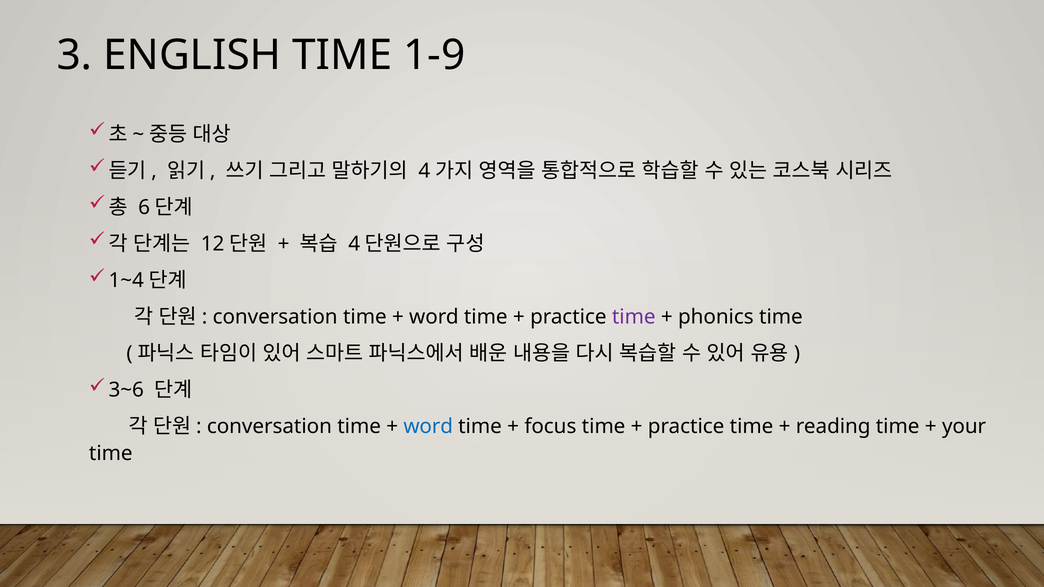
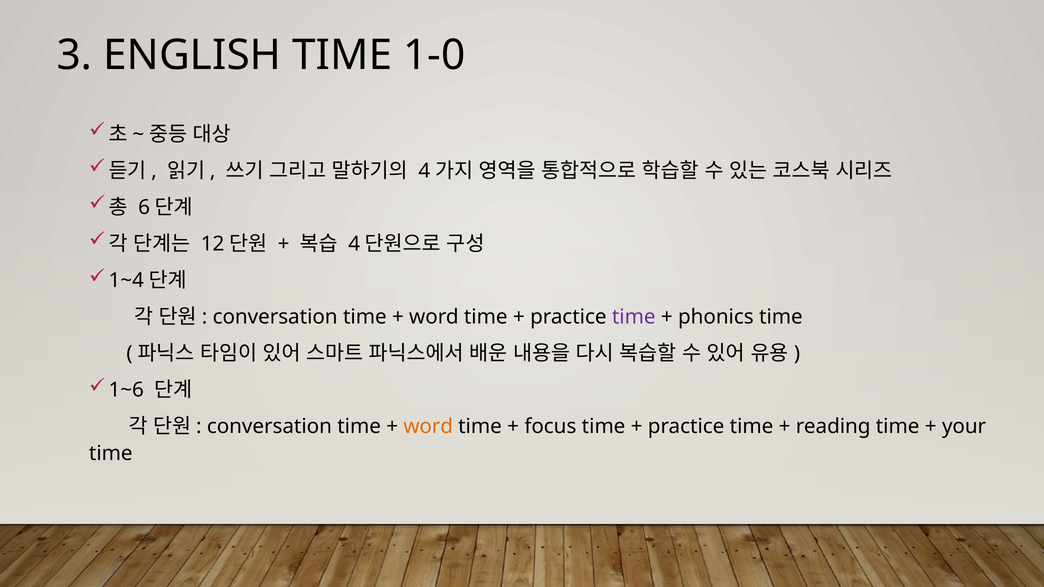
1-9: 1-9 -> 1-0 (434, 55)
3~6: 3~6 -> 1~6 (126, 390)
word colour: blue -> orange (428, 427)
